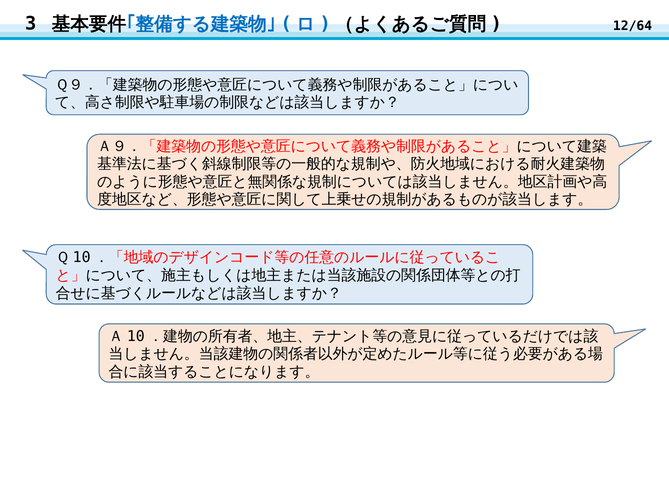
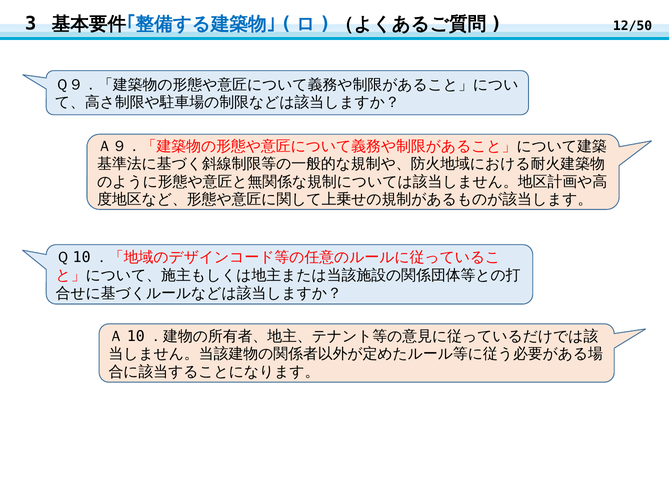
12/64: 12/64 -> 12/50 (633, 26)
